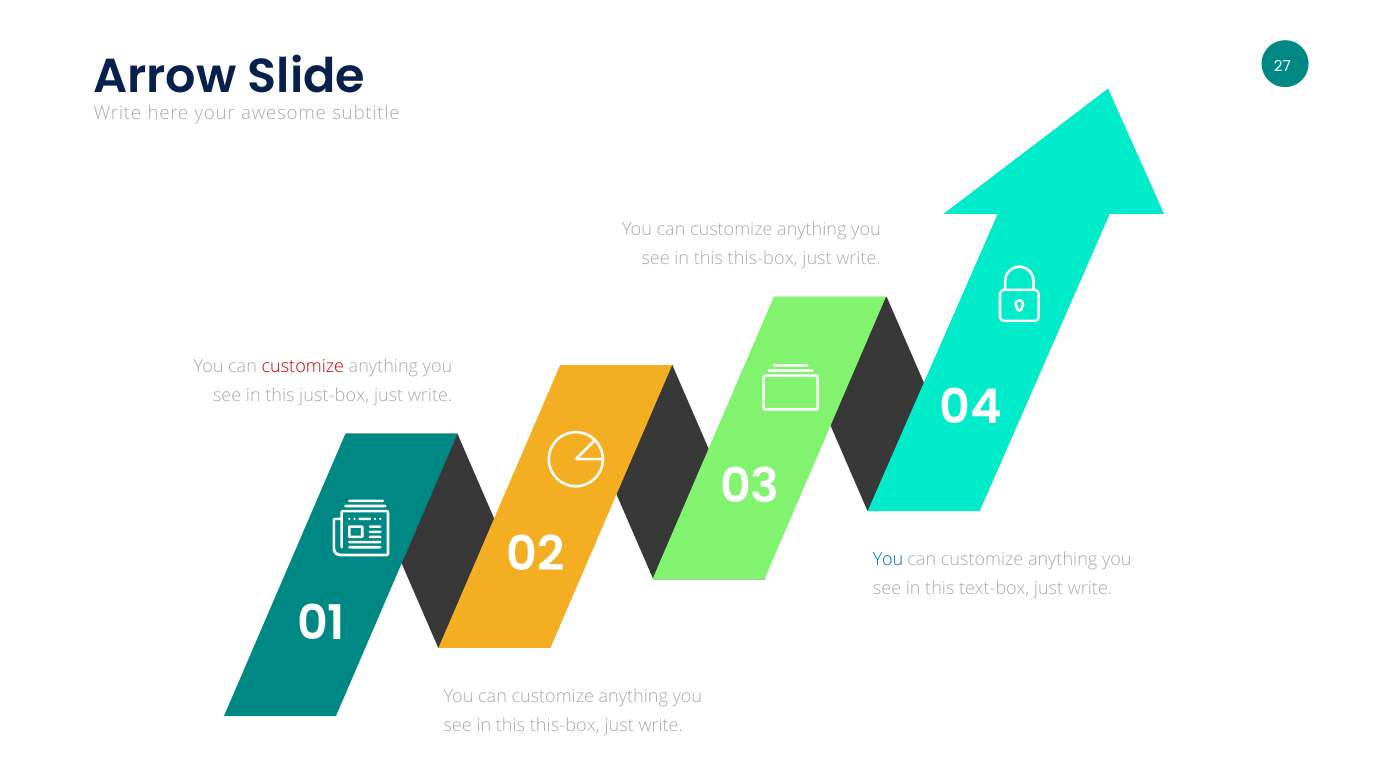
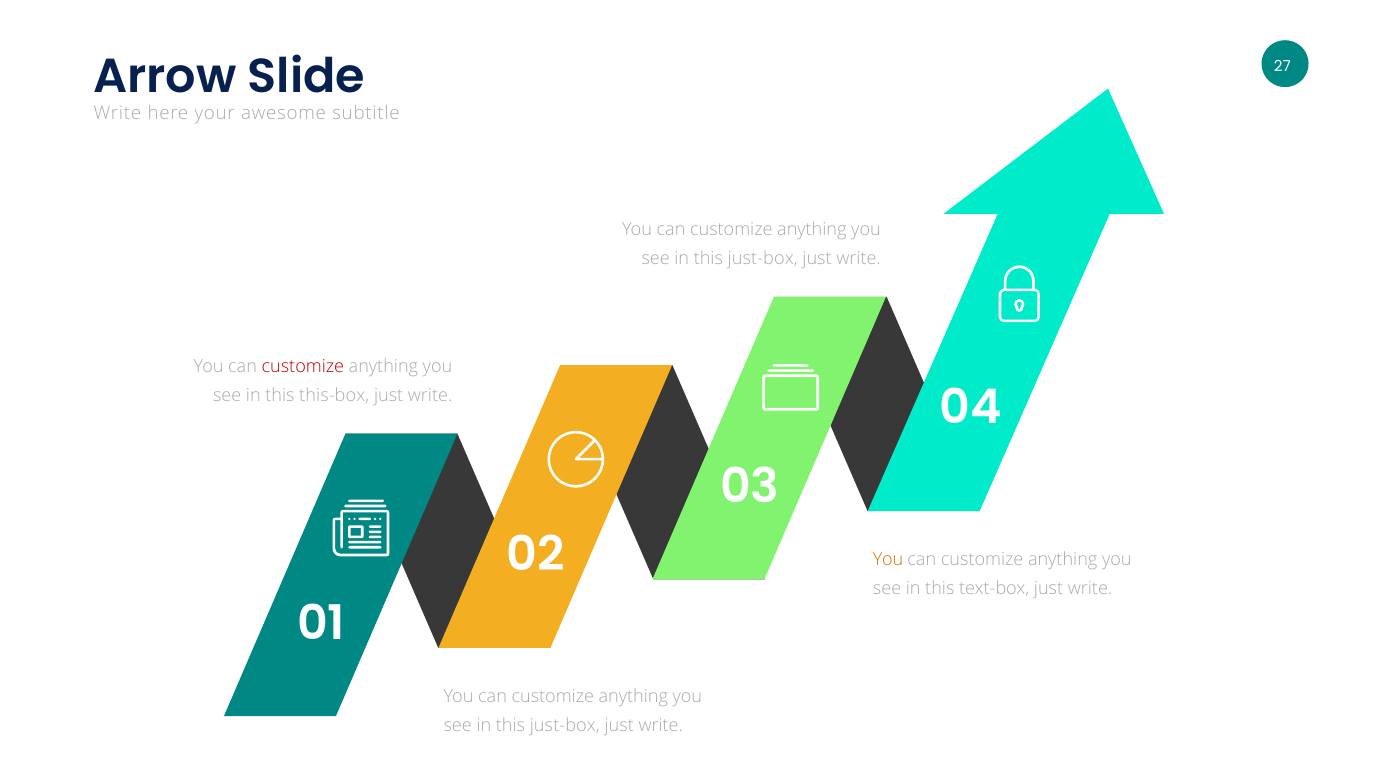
this-box: this-box -> just-box (763, 259)
just-box: just-box -> this-box (334, 396)
You colour: blue -> orange (888, 559)
this-box: this-box -> just-box (565, 726)
